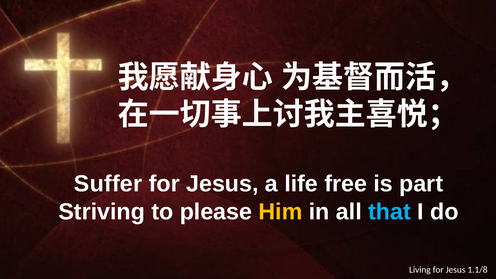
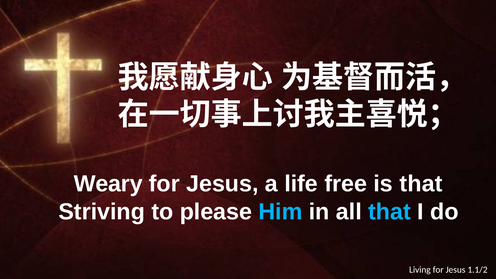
Suffer: Suffer -> Weary (108, 184)
is part: part -> that (421, 184)
Him colour: yellow -> light blue (280, 212)
1.1/8: 1.1/8 -> 1.1/2 (478, 270)
